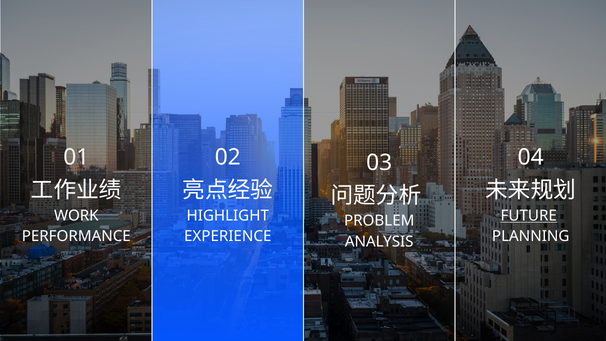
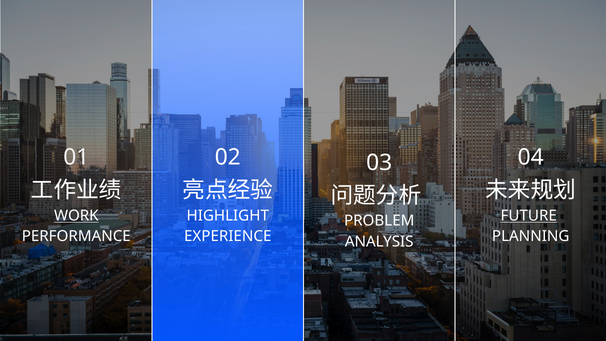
WORK underline: none -> present (76, 216)
